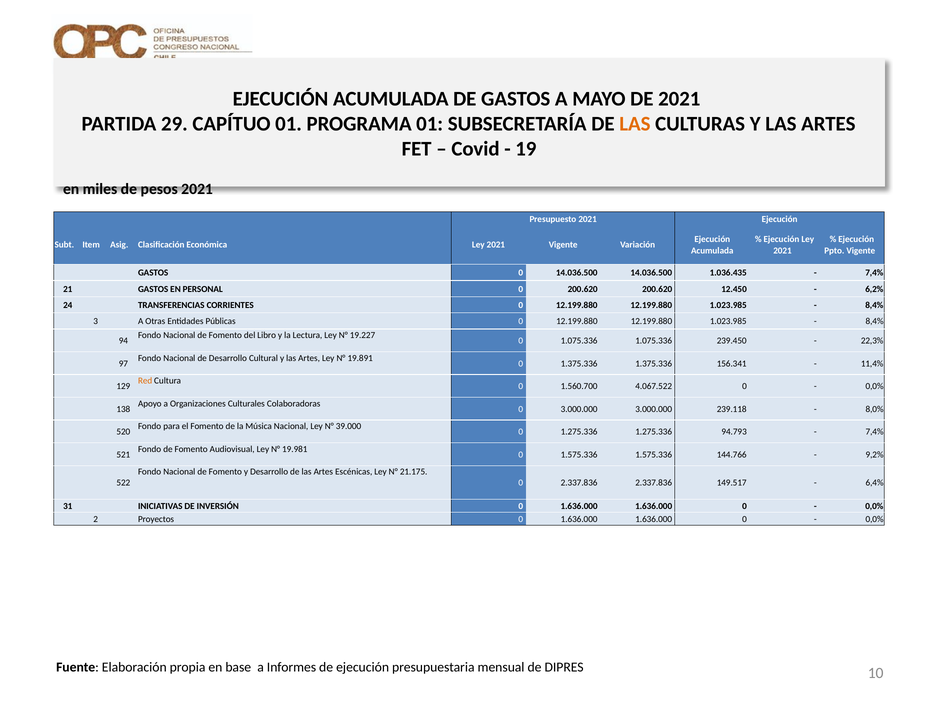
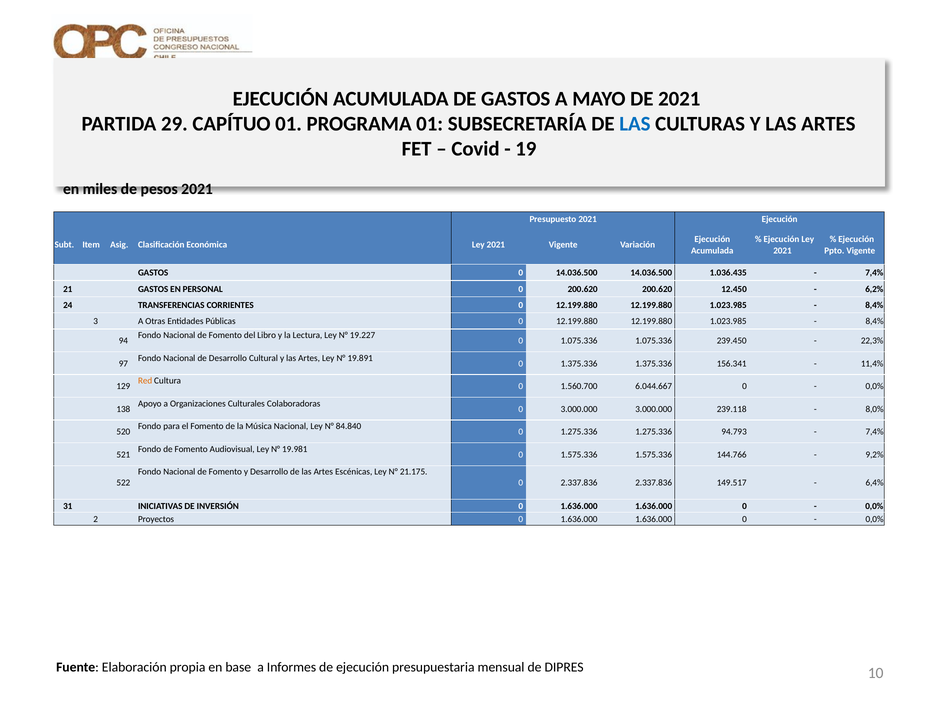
LAS colour: orange -> blue (635, 124)
4.067.522: 4.067.522 -> 6.044.667 (654, 386)
39.000: 39.000 -> 84.840 (348, 426)
